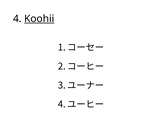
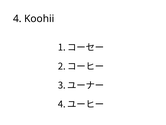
Koohii underline: present -> none (39, 19)
